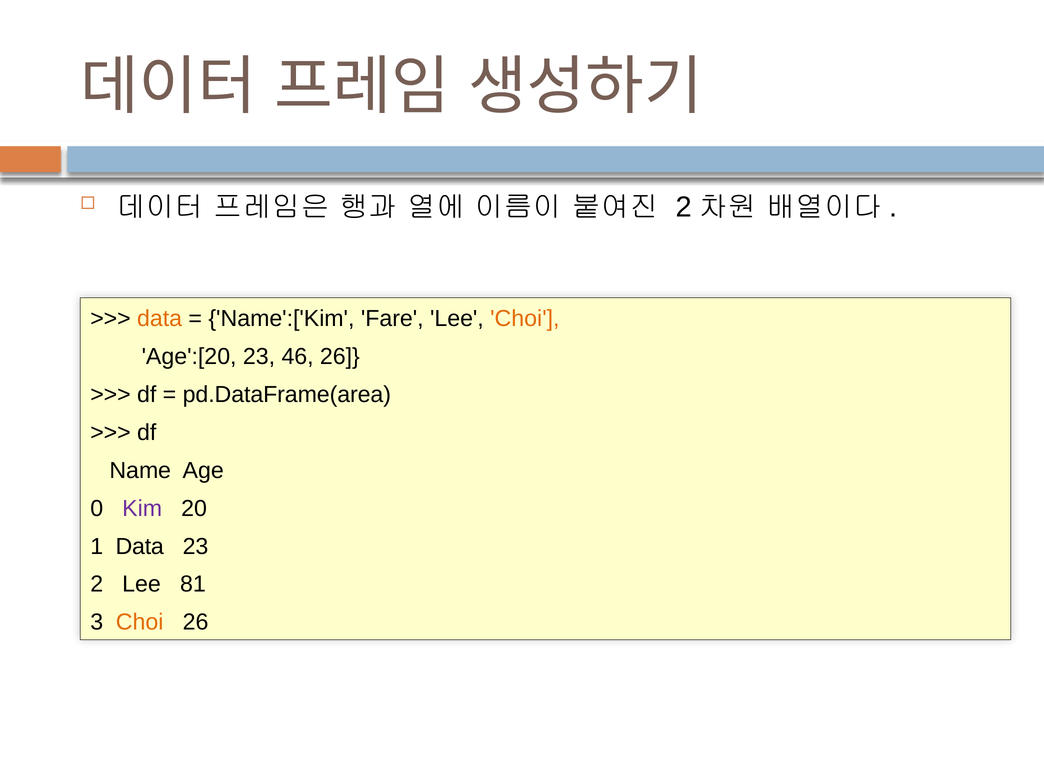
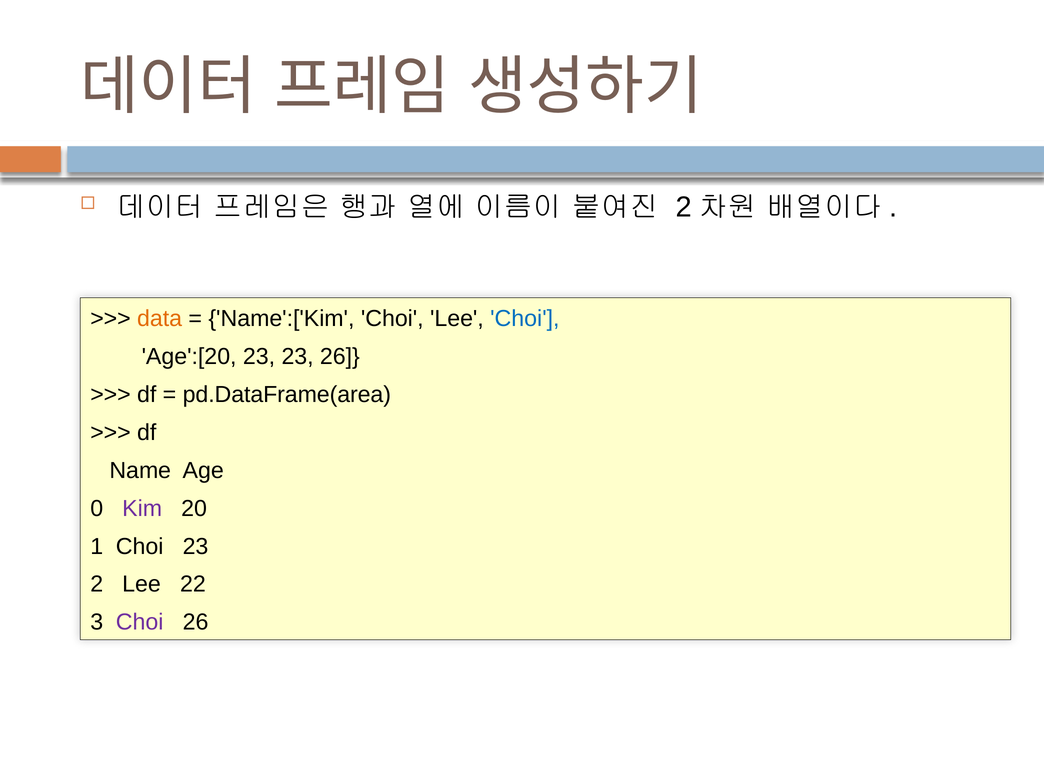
Name':['Kim Fare: Fare -> Choi (392, 318)
Choi colour: orange -> blue (525, 318)
23 46: 46 -> 23 (298, 356)
1 Data: Data -> Choi (140, 546)
81: 81 -> 22 (193, 584)
Choi colour: orange -> purple (140, 622)
